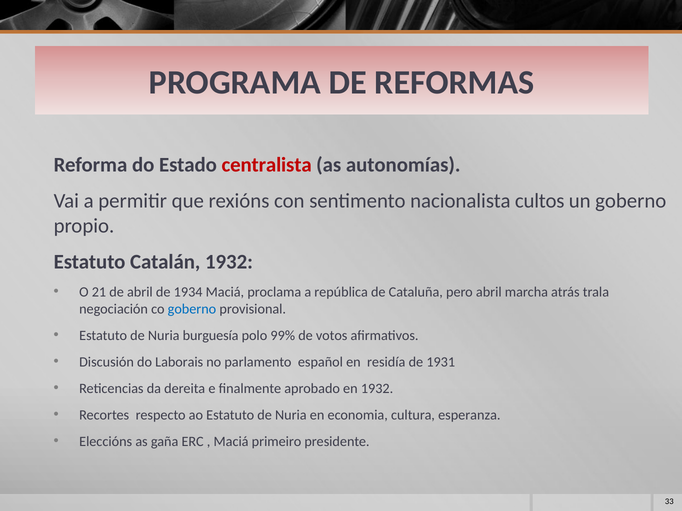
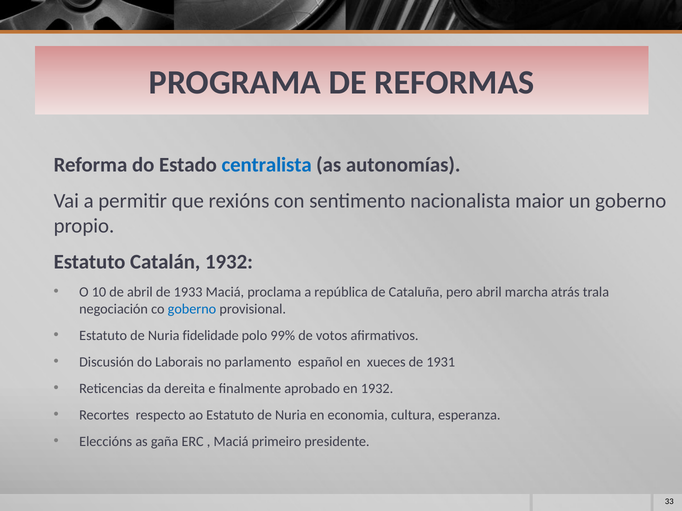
centralista colour: red -> blue (267, 165)
cultos: cultos -> maior (540, 201)
21: 21 -> 10 (99, 292)
1934: 1934 -> 1933 (188, 292)
burguesía: burguesía -> fidelidade (211, 336)
residía: residía -> xueces (386, 362)
